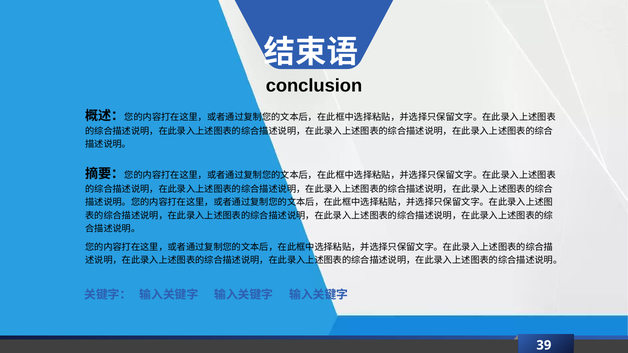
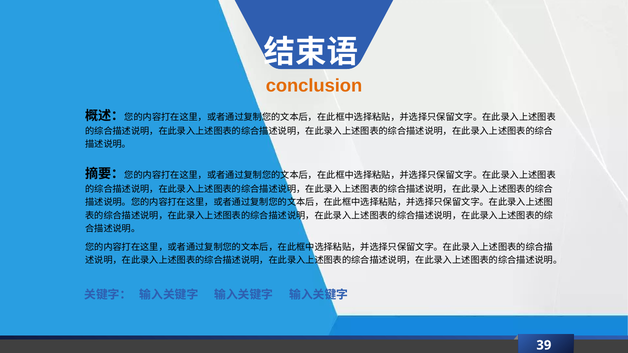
conclusion colour: black -> orange (314, 86)
